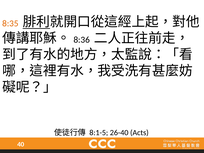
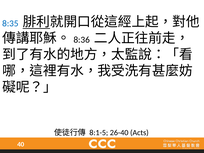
8:35 colour: orange -> blue (10, 23)
